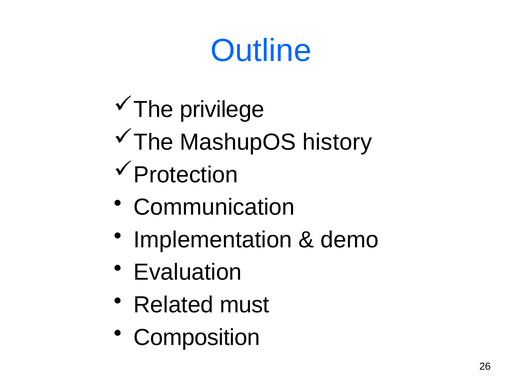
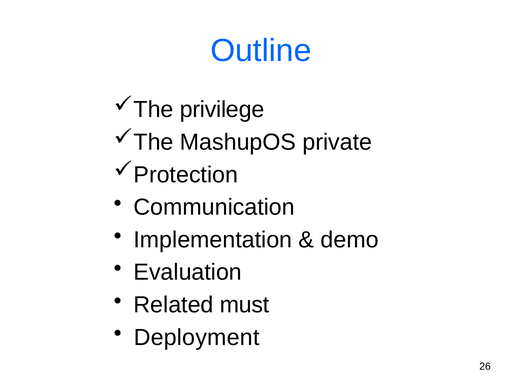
history: history -> private (337, 142)
Composition: Composition -> Deployment (197, 337)
